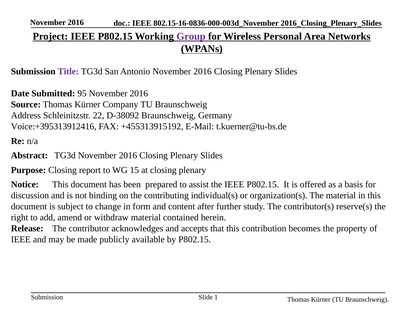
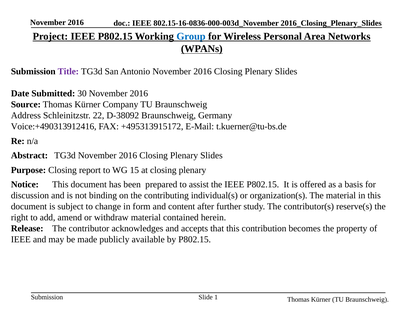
Group colour: purple -> blue (191, 36)
95: 95 -> 30 (82, 93)
Voice:+395313912416: Voice:+395313912416 -> Voice:+490313912416 (54, 127)
+455313915192: +455313915192 -> +495313915172 (152, 127)
